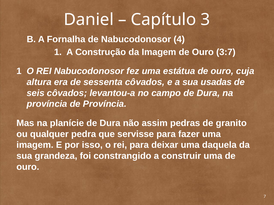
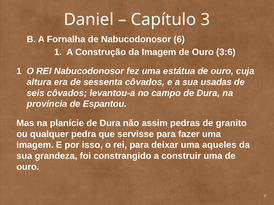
4: 4 -> 6 (179, 39)
3:7: 3:7 -> 3:6 (226, 52)
de Província: Província -> Espantou (105, 104)
daquela: daquela -> aqueles (219, 145)
